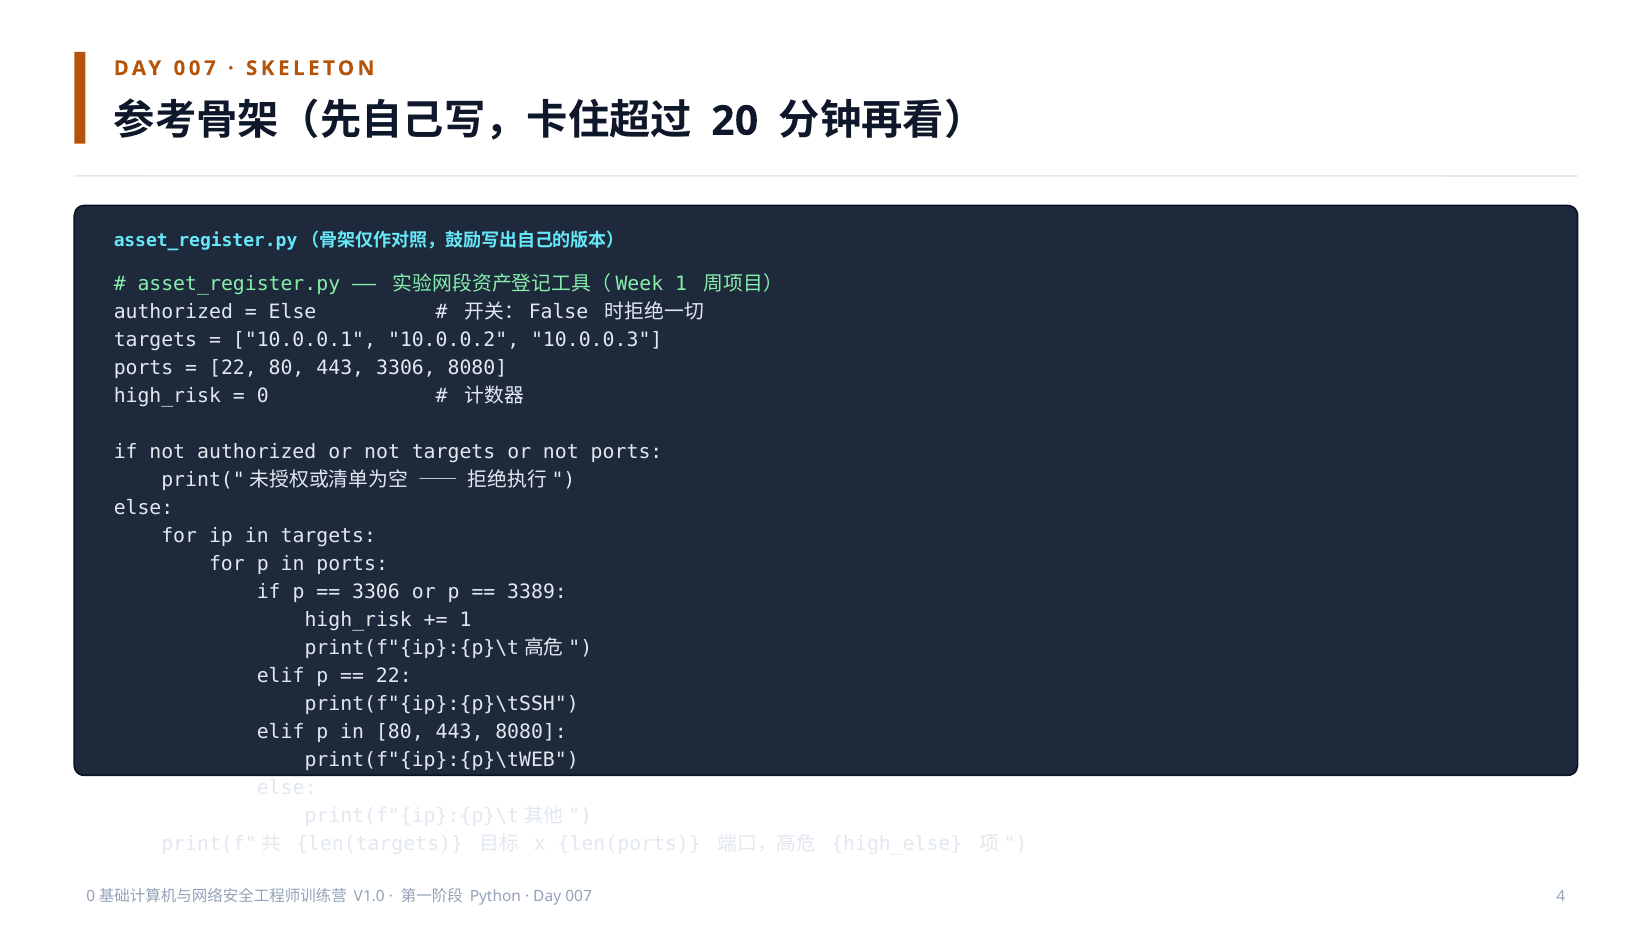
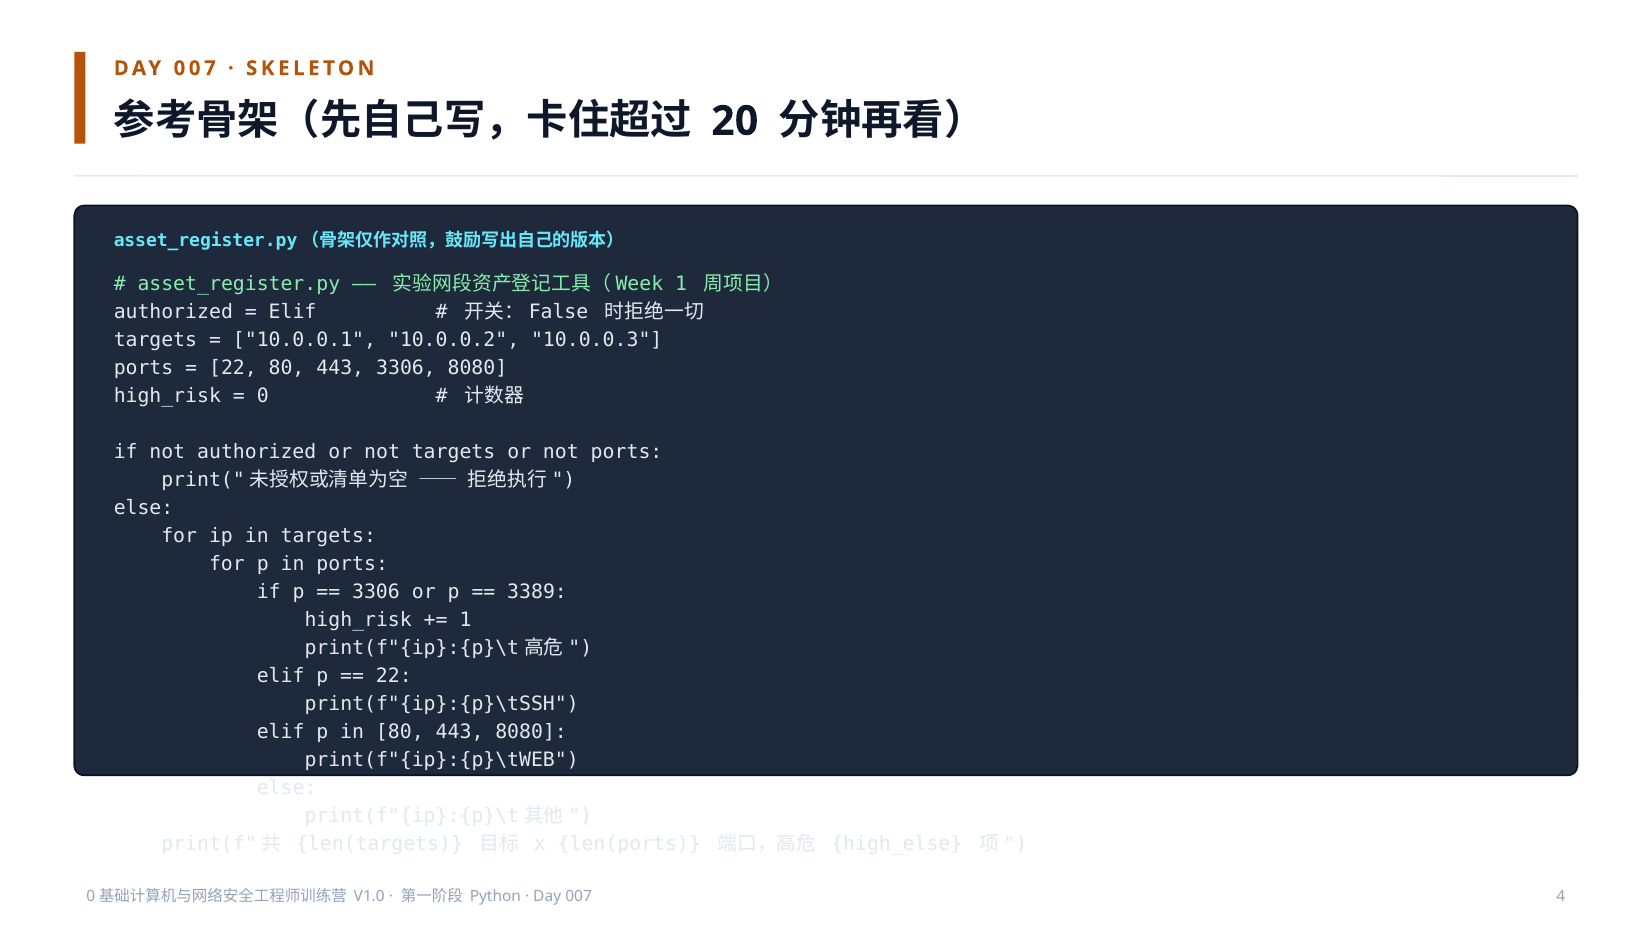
Else: Else -> Elif (293, 312)
